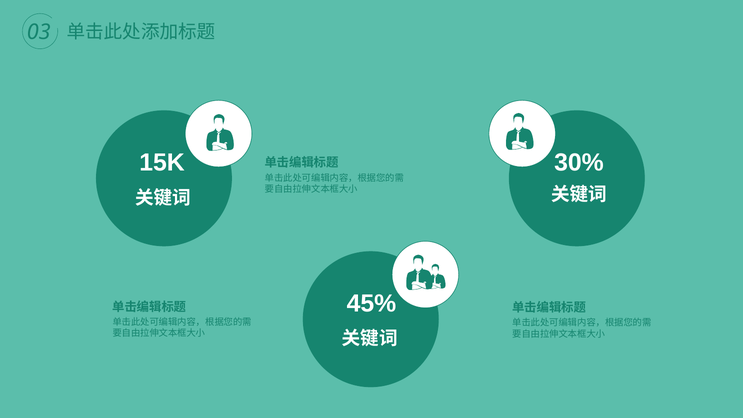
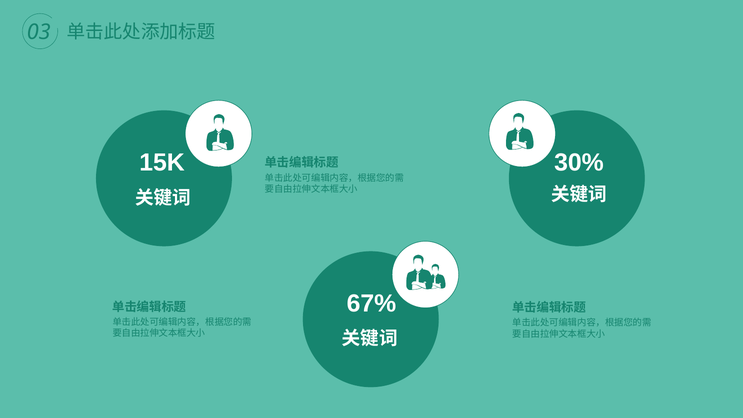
45%: 45% -> 67% (371, 303)
